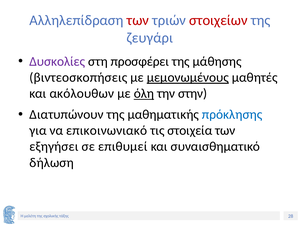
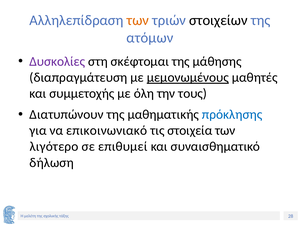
των colour: red -> orange (138, 20)
στοιχείων colour: red -> black (218, 20)
ζευγάρι: ζευγάρι -> ατόμων (150, 38)
προσφέρει: προσφέρει -> σκέφτομαι (140, 62)
βιντεοσκοπήσεις: βιντεοσκοπήσεις -> διαπραγμάτευση (78, 78)
ακόλουθων: ακόλουθων -> συμμετοχής (82, 94)
όλη underline: present -> none (144, 94)
στην: στην -> τους (193, 94)
εξηγήσει: εξηγήσει -> λιγότερο (54, 147)
